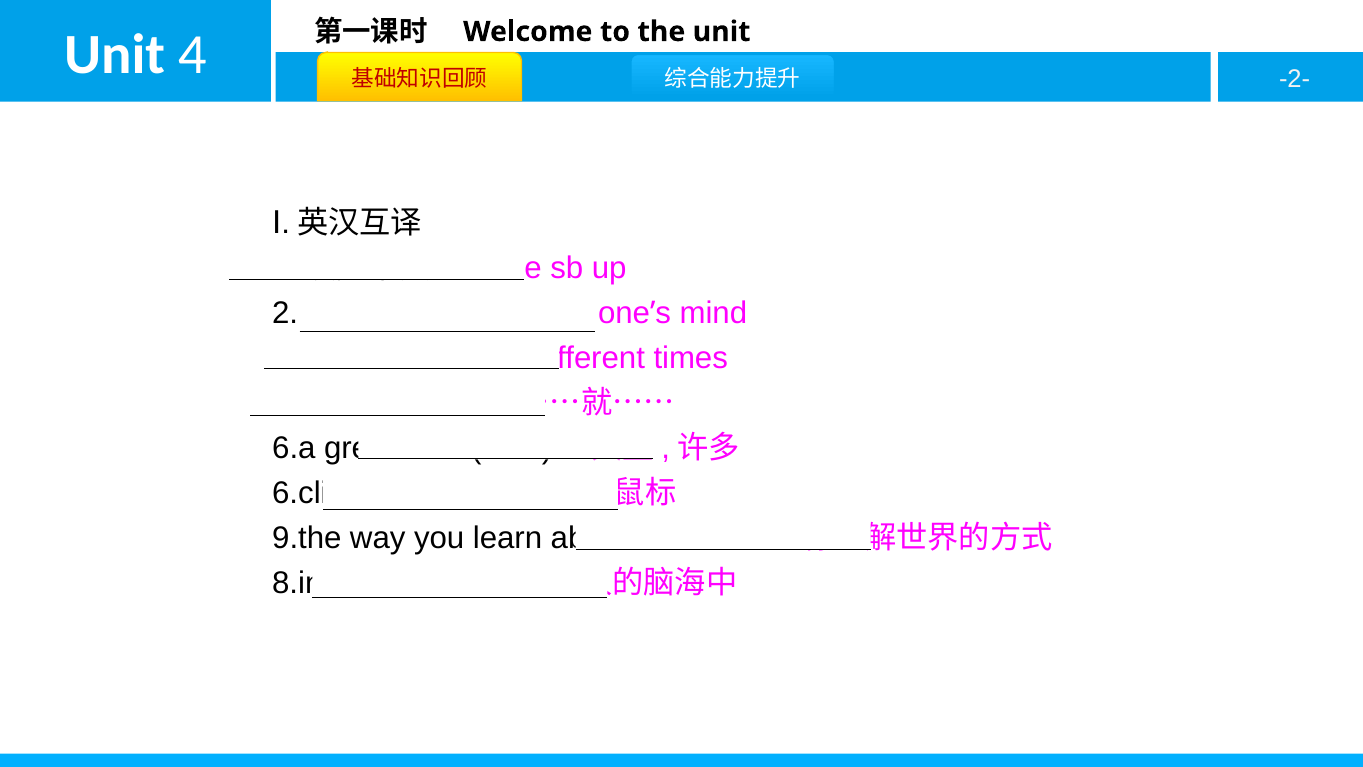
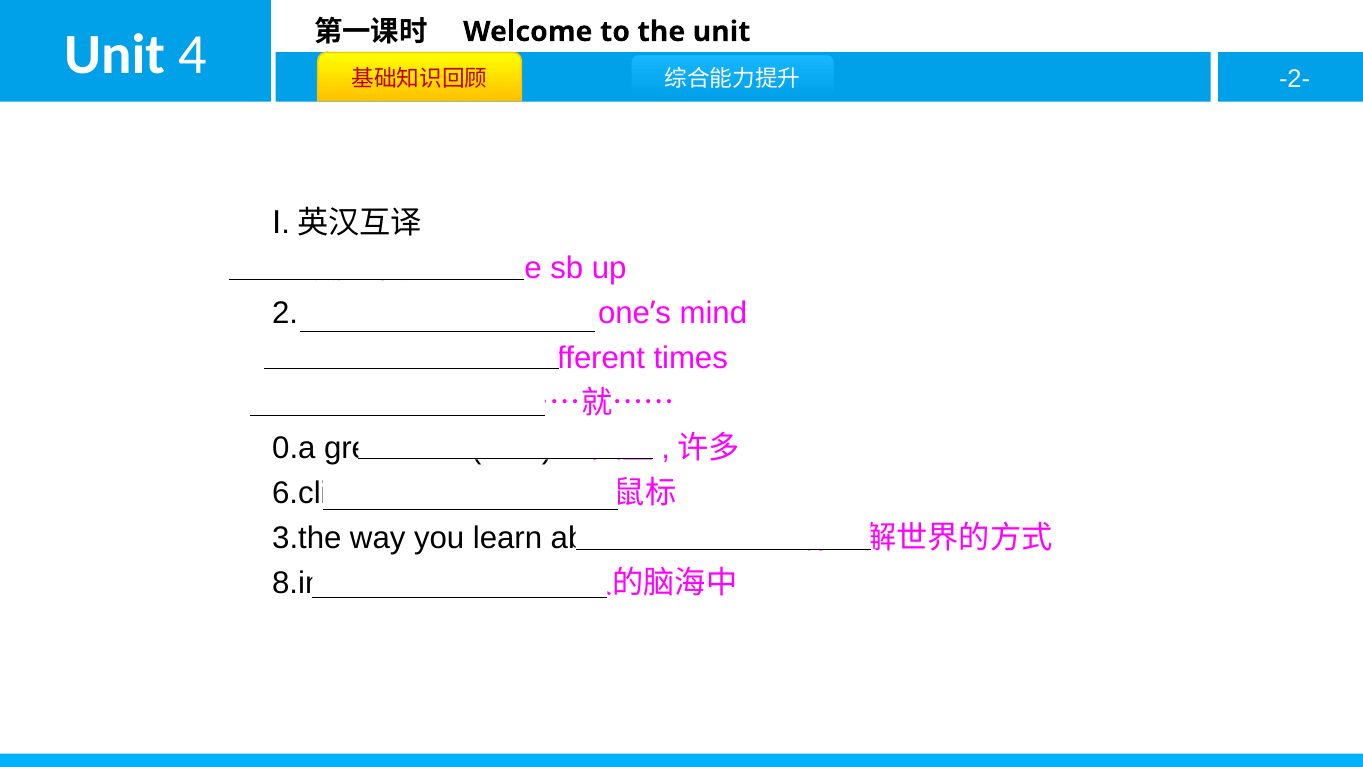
6.a: 6.a -> 0.a (294, 448)
9.the: 9.the -> 3.the (307, 538)
